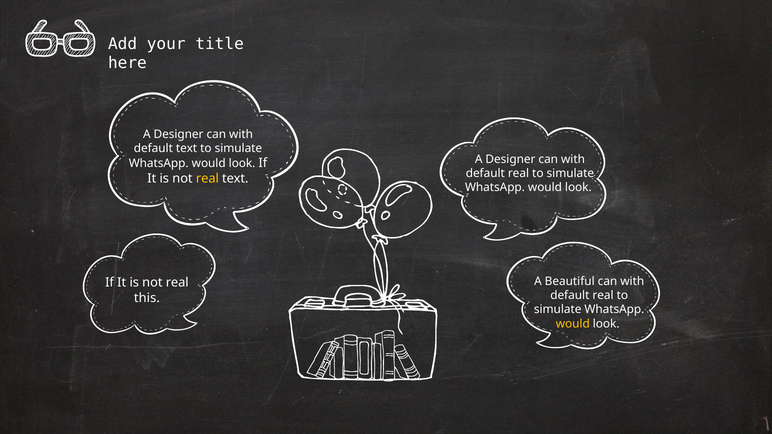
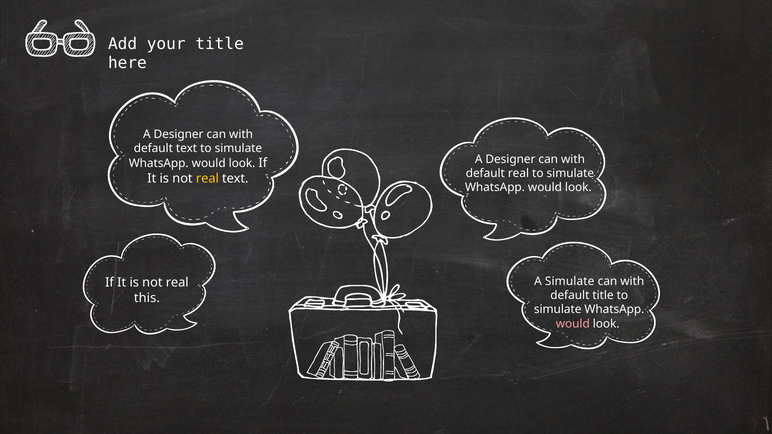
A Beautiful: Beautiful -> Simulate (570, 281)
real: real -> title (603, 296)
would colour: yellow -> pink (573, 324)
